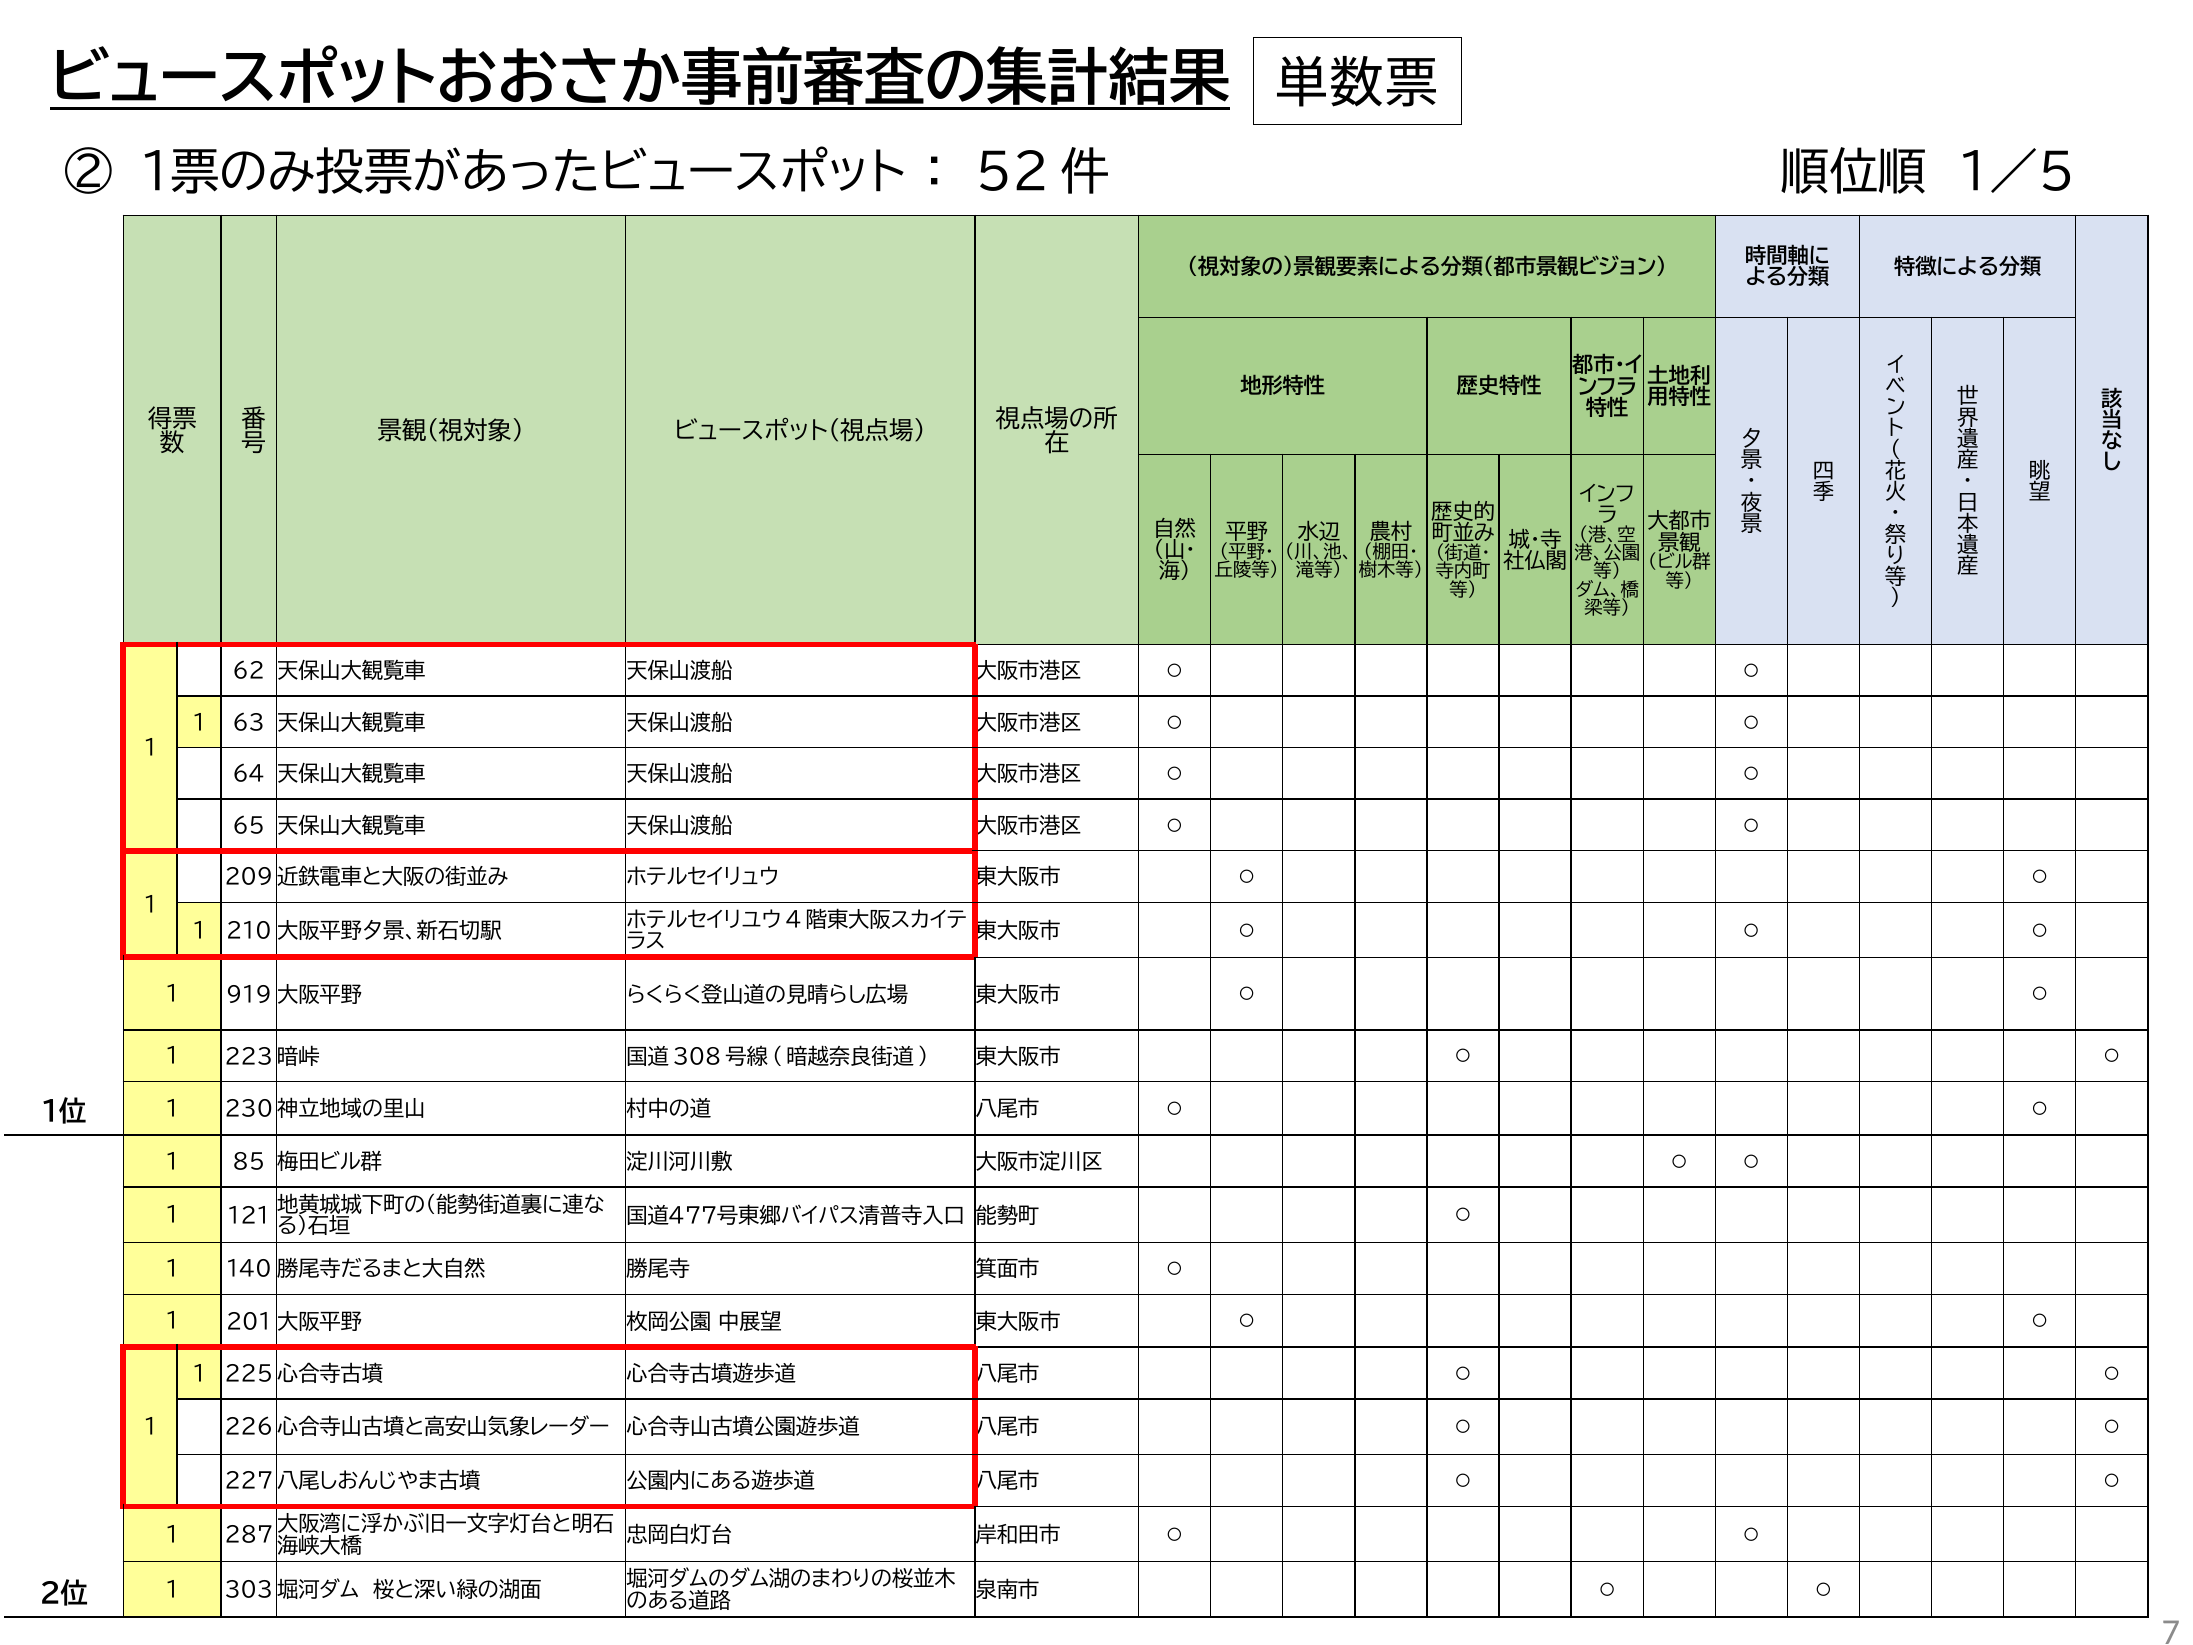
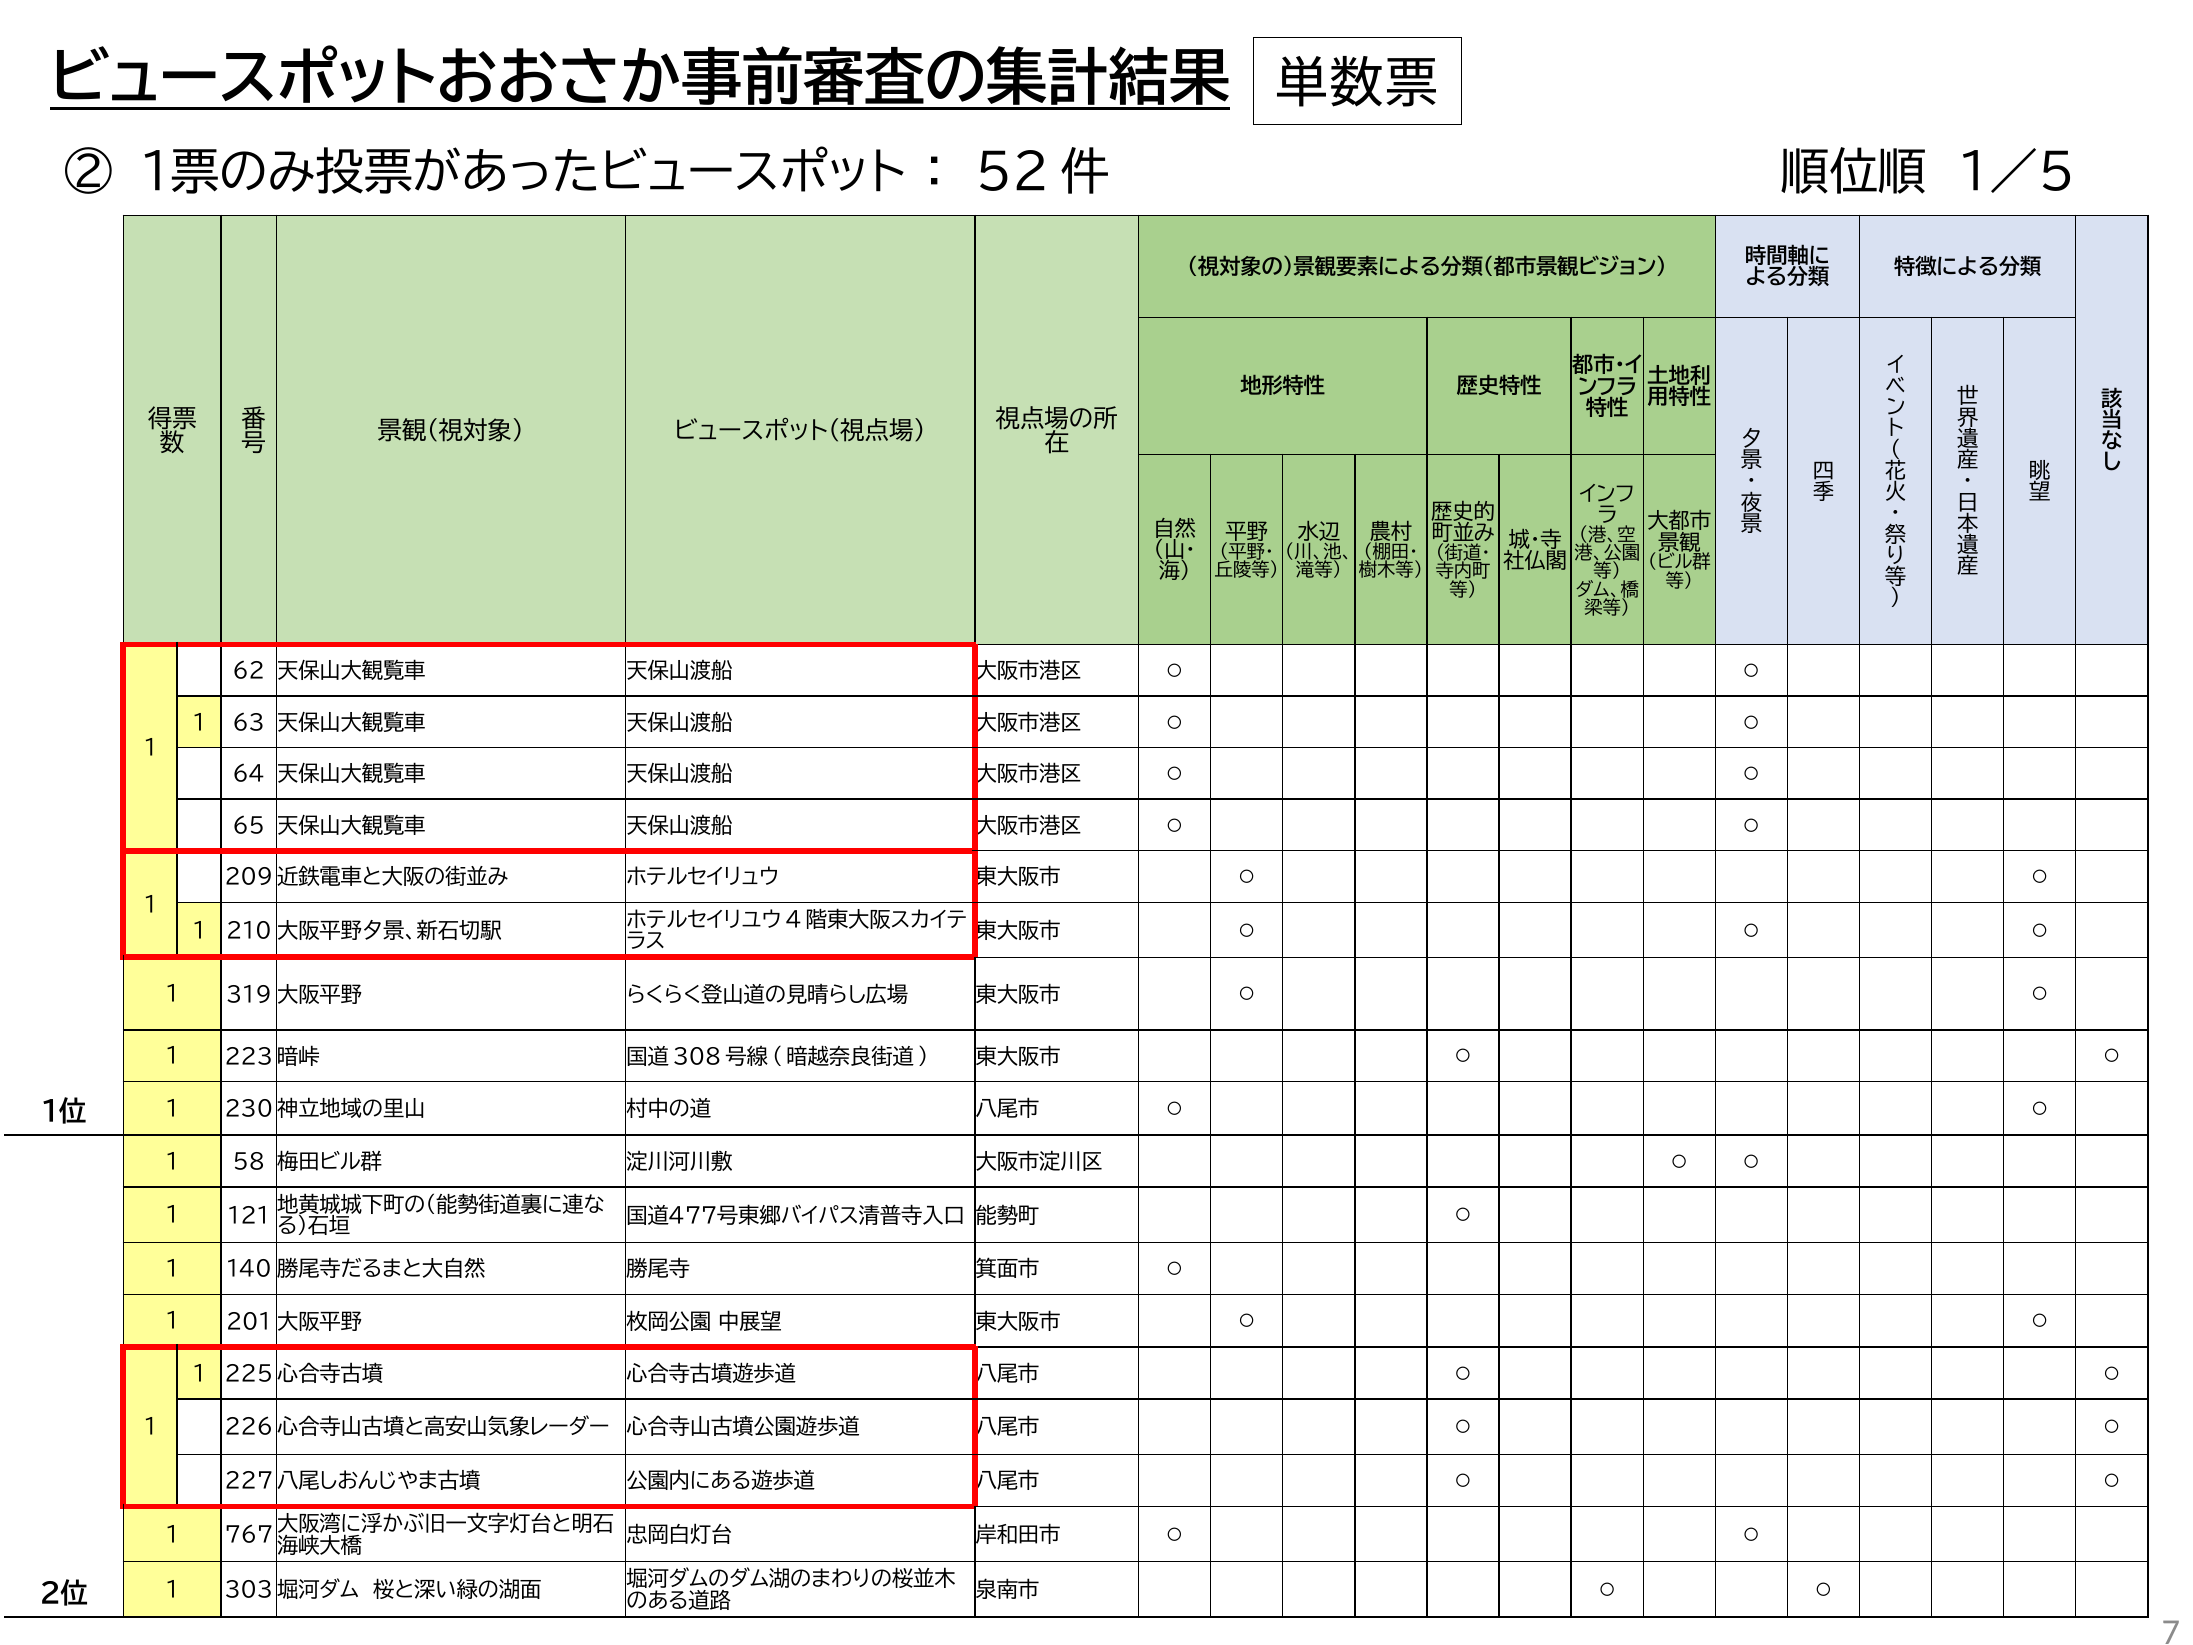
919: 919 -> 319 (249, 995)
85: 85 -> 58 (249, 1162)
287: 287 -> 767 (249, 1535)
